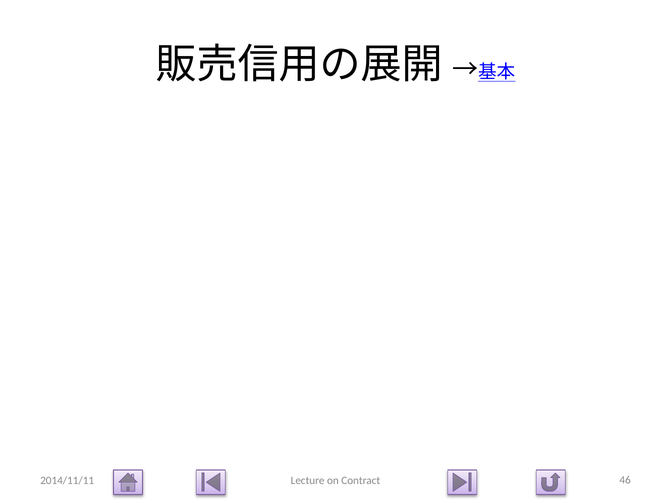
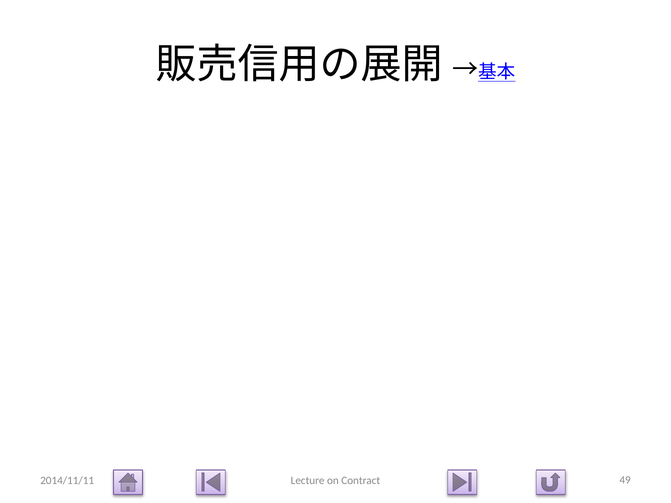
46: 46 -> 49 (625, 480)
